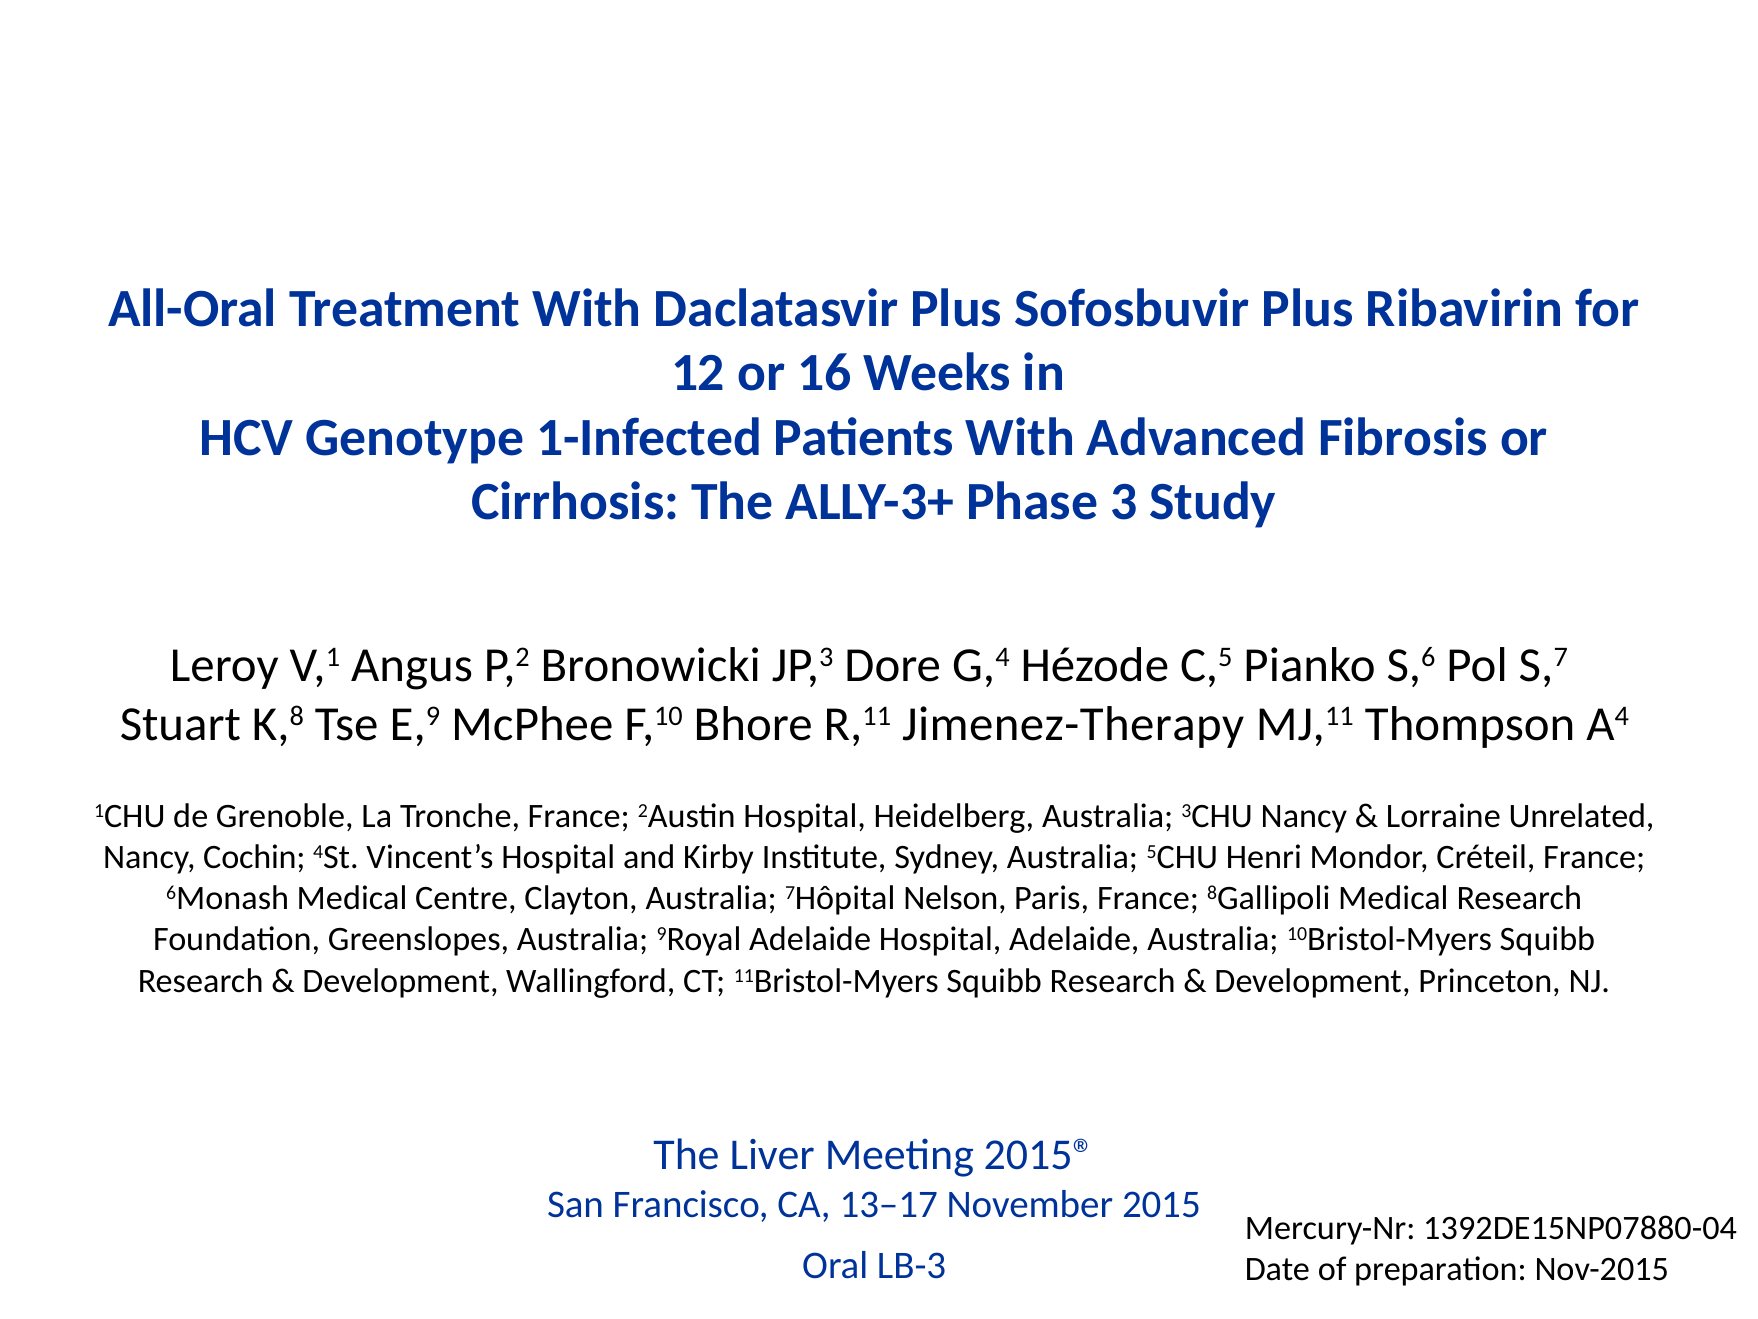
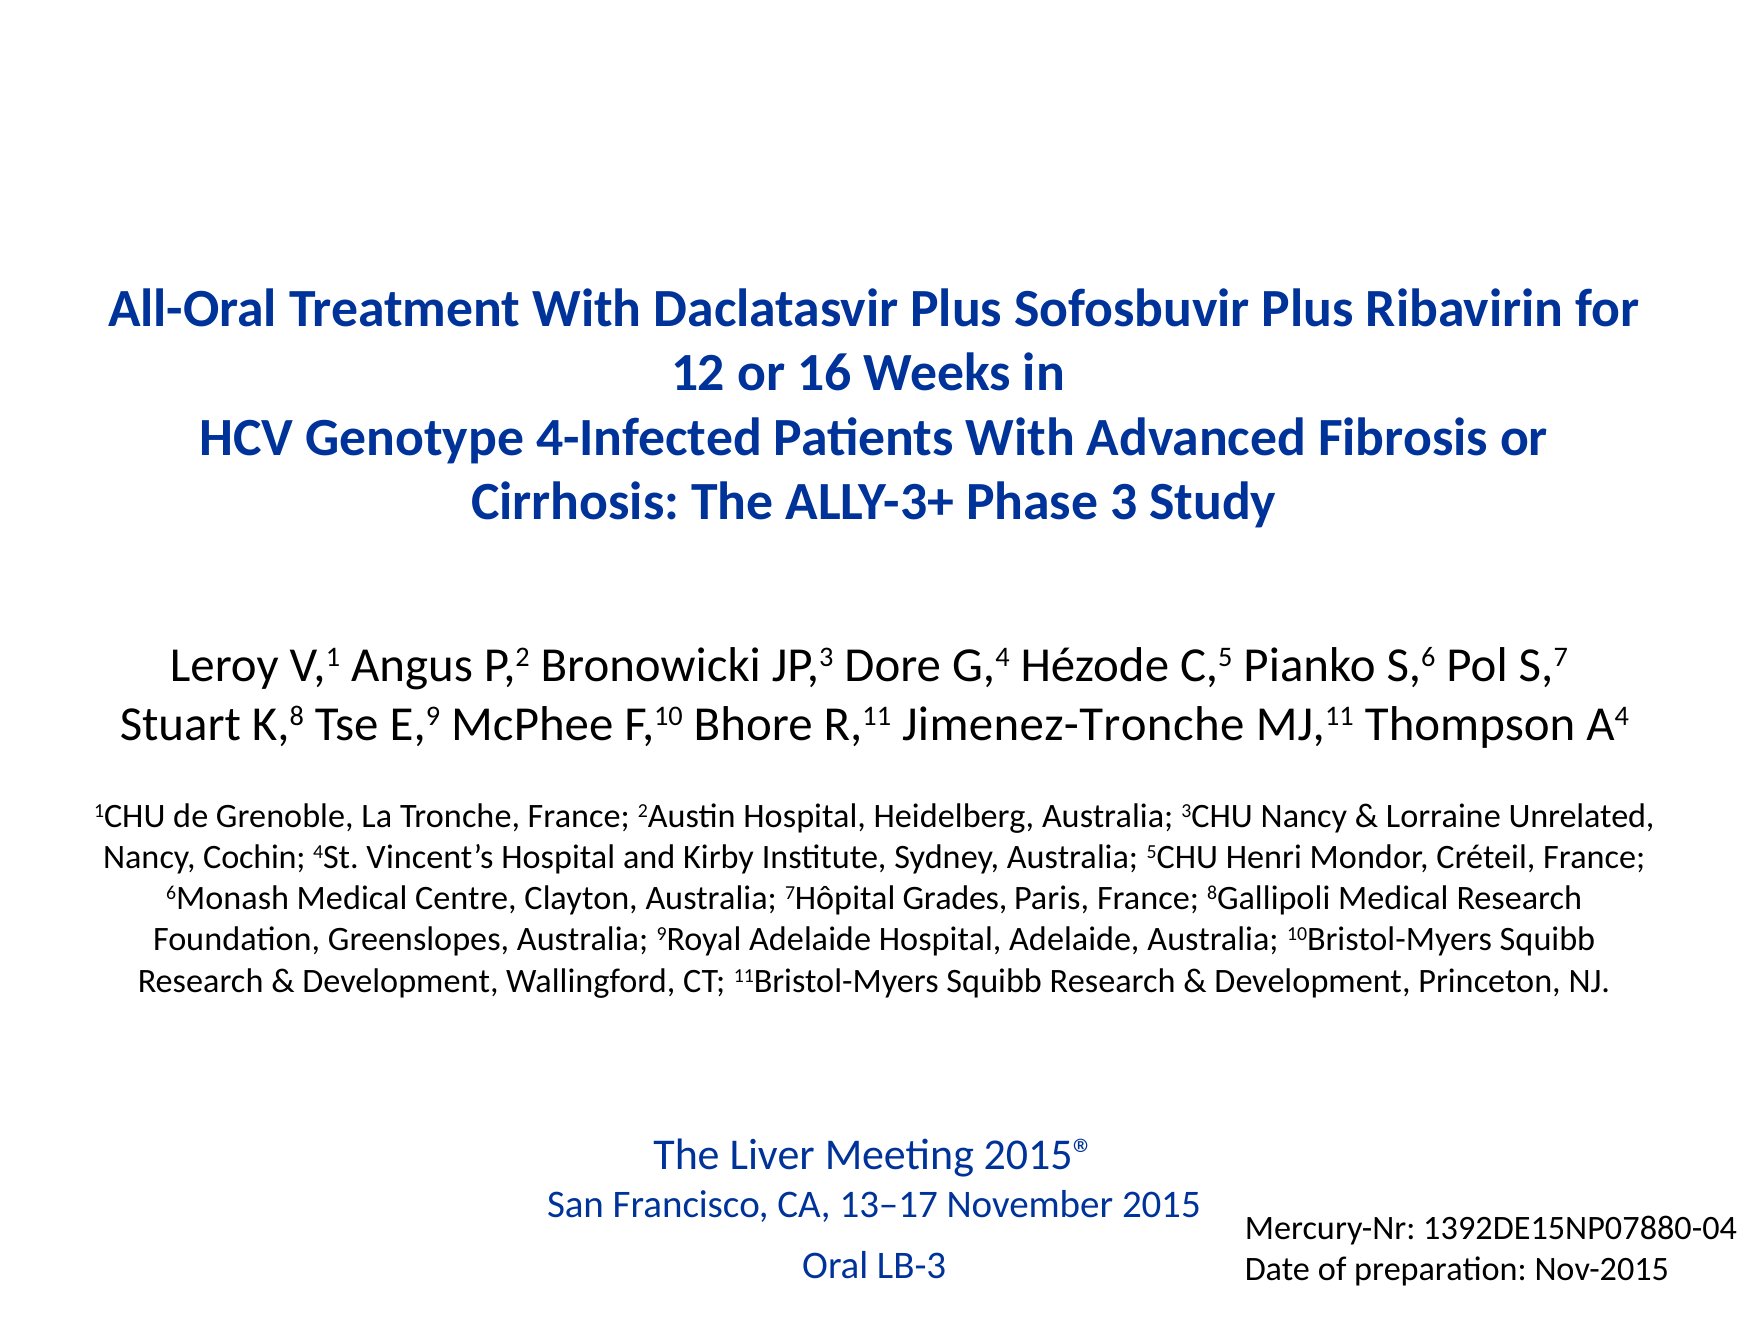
1-Infected: 1-Infected -> 4-Infected (649, 437)
Jimenez-Therapy: Jimenez-Therapy -> Jimenez-Tronche (1073, 724)
Nelson: Nelson -> Grades (955, 898)
